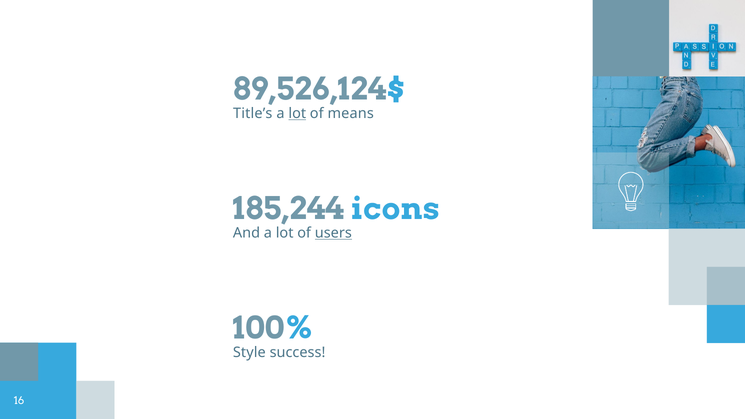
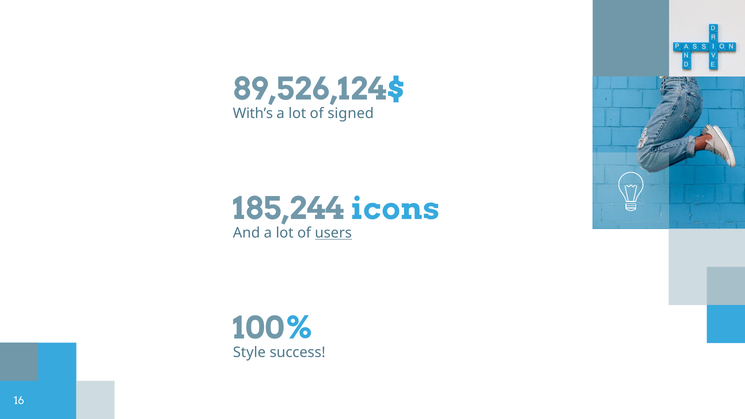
Title’s: Title’s -> With’s (253, 114)
lot underline: present -> none (297, 114)
means: means -> signed (351, 114)
